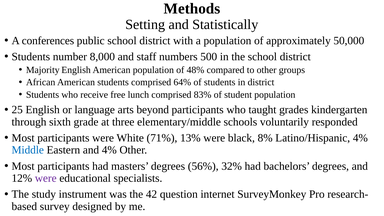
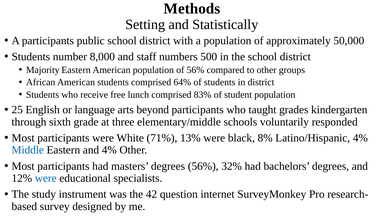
A conferences: conferences -> participants (48, 41)
Majority English: English -> Eastern (76, 70)
of 48%: 48% -> 56% (195, 70)
were colour: purple -> blue (46, 178)
